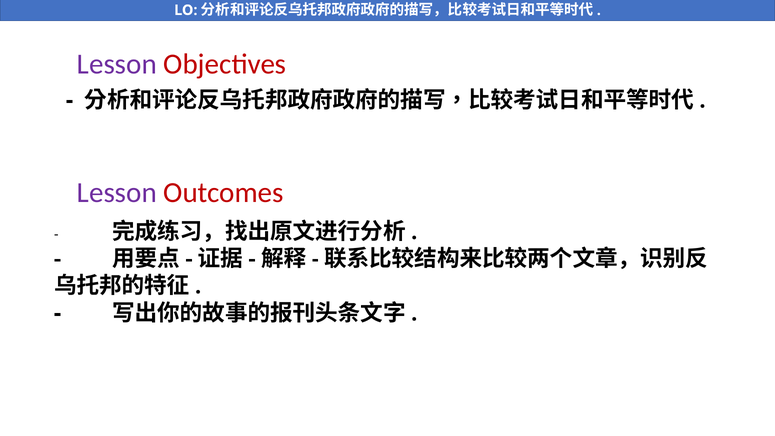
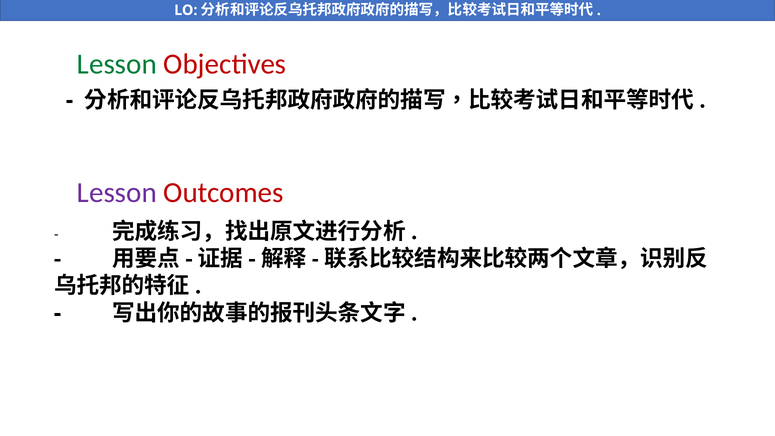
Lesson colour: purple -> green (117, 64)
